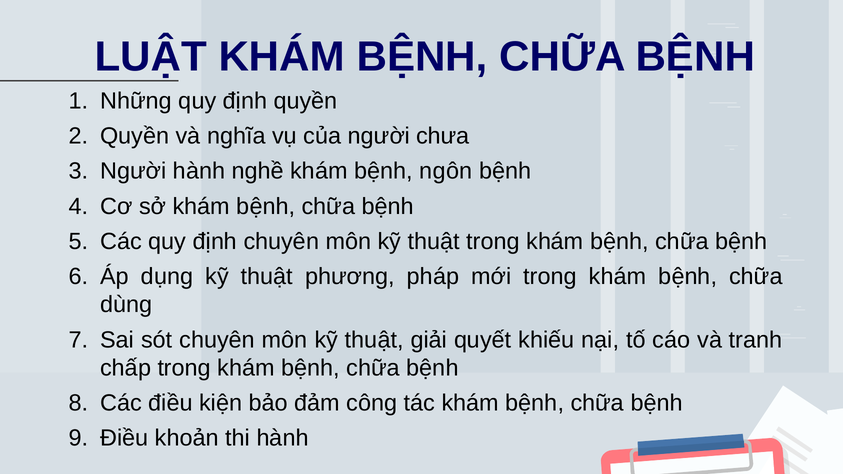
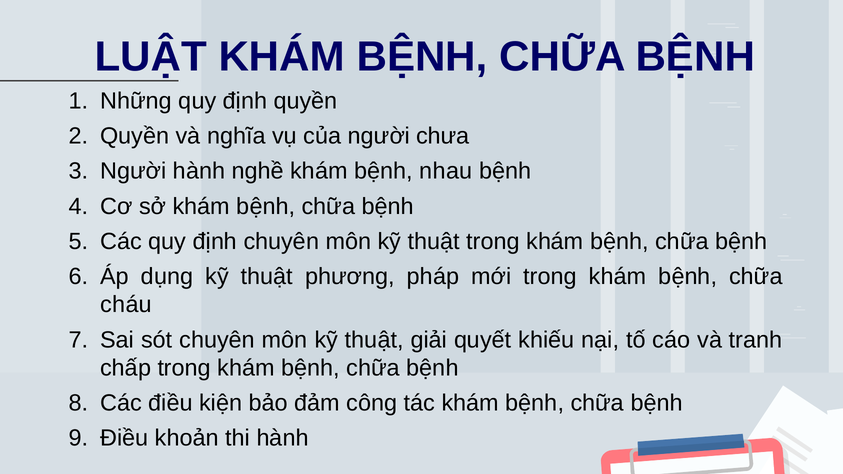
ngôn: ngôn -> nhau (446, 171)
dùng: dùng -> cháu (126, 305)
